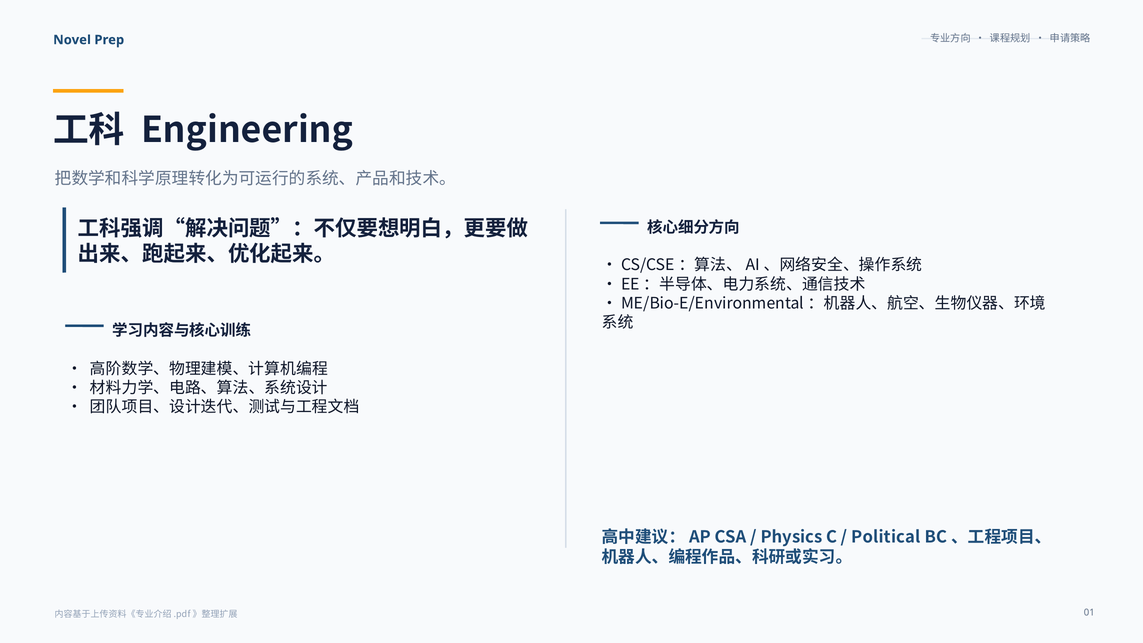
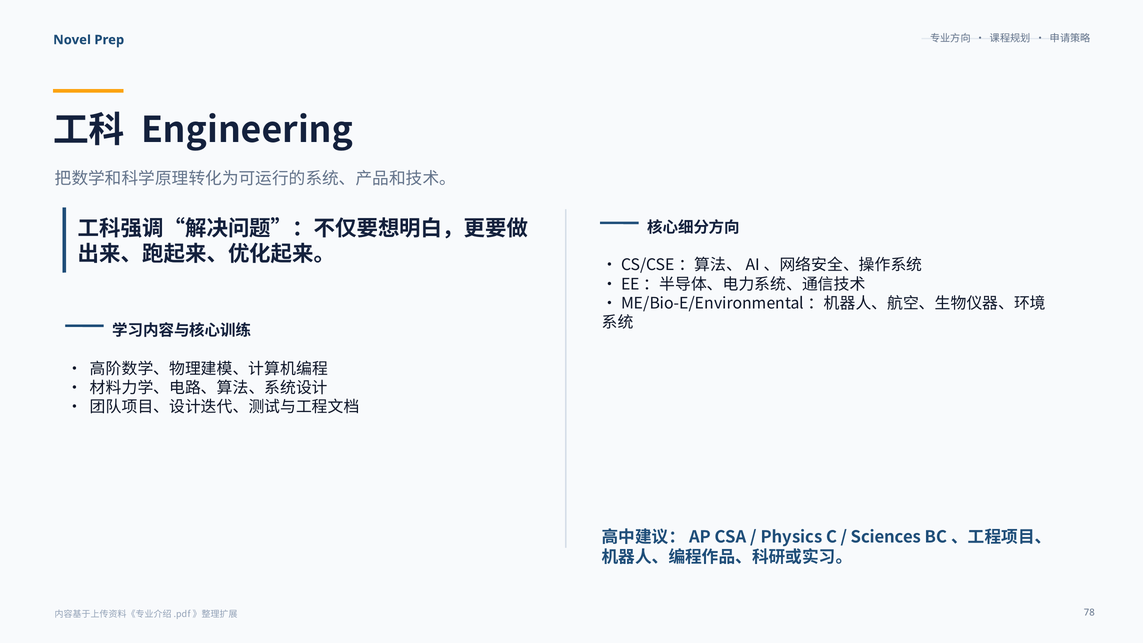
Political: Political -> Sciences (886, 537)
01: 01 -> 78 (1089, 613)
